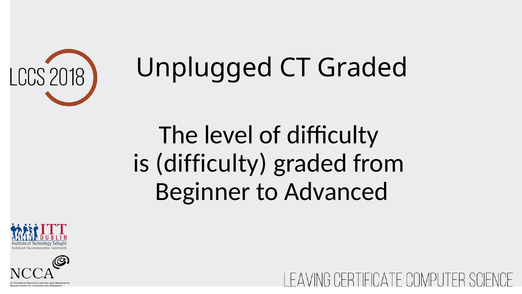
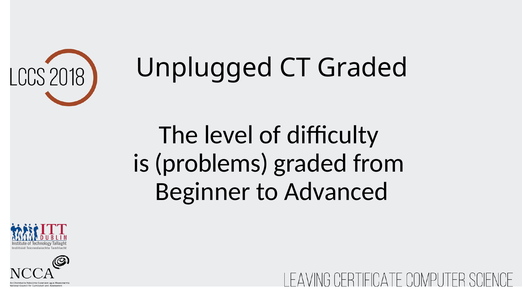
is difficulty: difficulty -> problems (211, 163)
